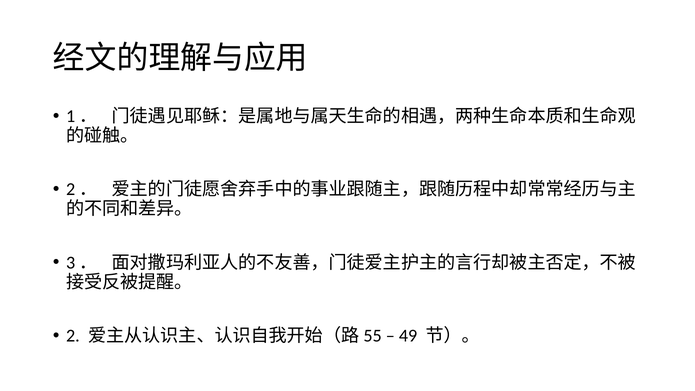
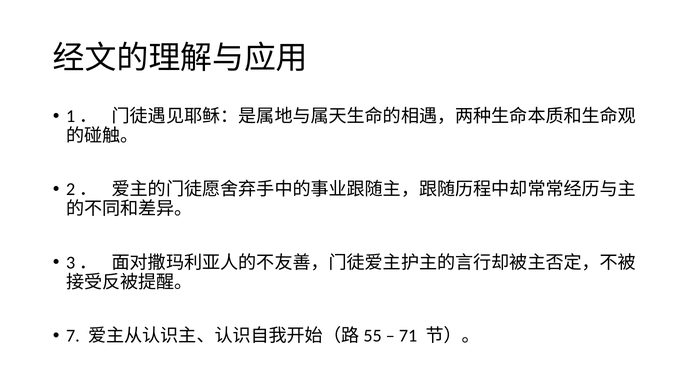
2: 2 -> 7 (73, 336)
49: 49 -> 71 (408, 336)
